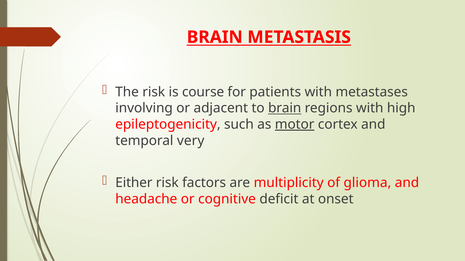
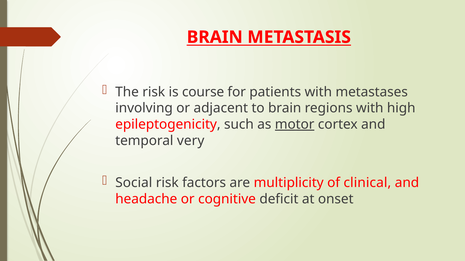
brain underline: present -> none (285, 108)
Either: Either -> Social (134, 183)
glioma: glioma -> clinical (367, 183)
